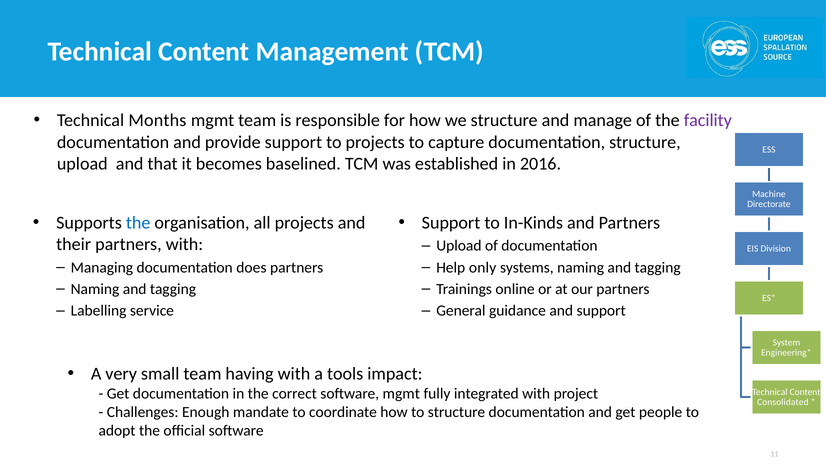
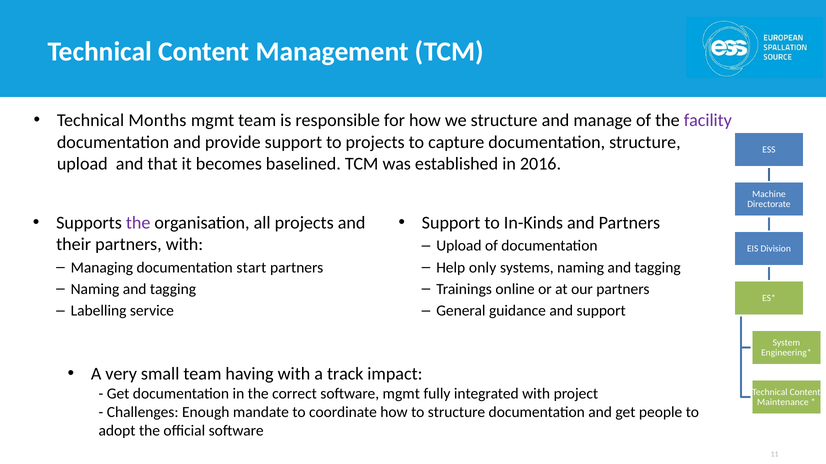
the colour: blue -> purple (138, 223)
does: does -> start (251, 268)
tools: tools -> track (345, 374)
Consolidated: Consolidated -> Maintenance (783, 403)
